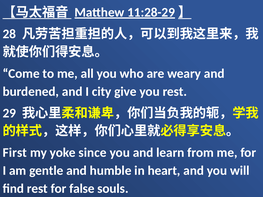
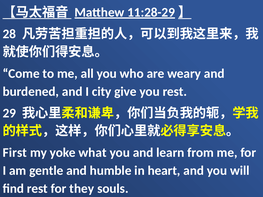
since: since -> what (93, 153)
false: false -> they (82, 189)
